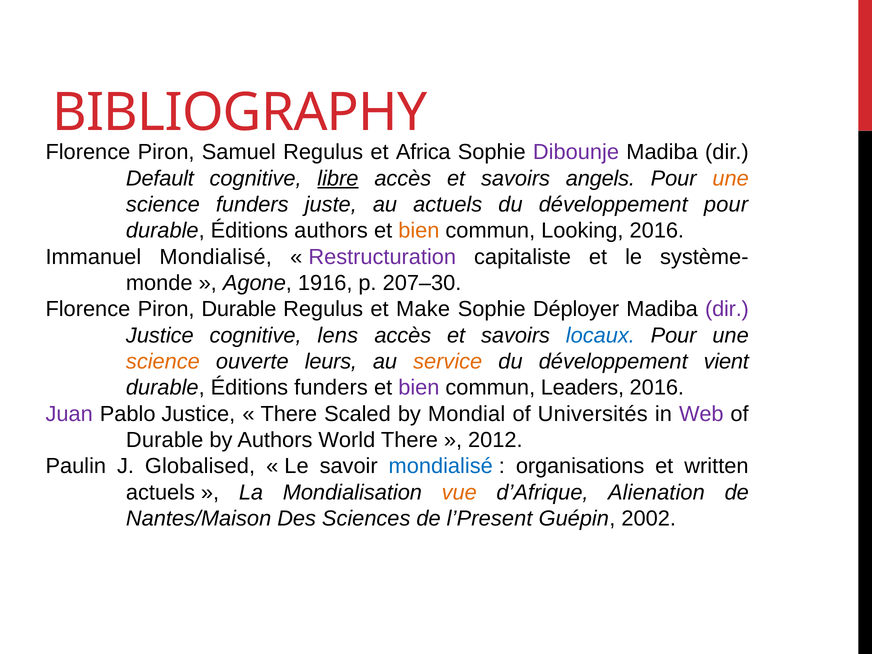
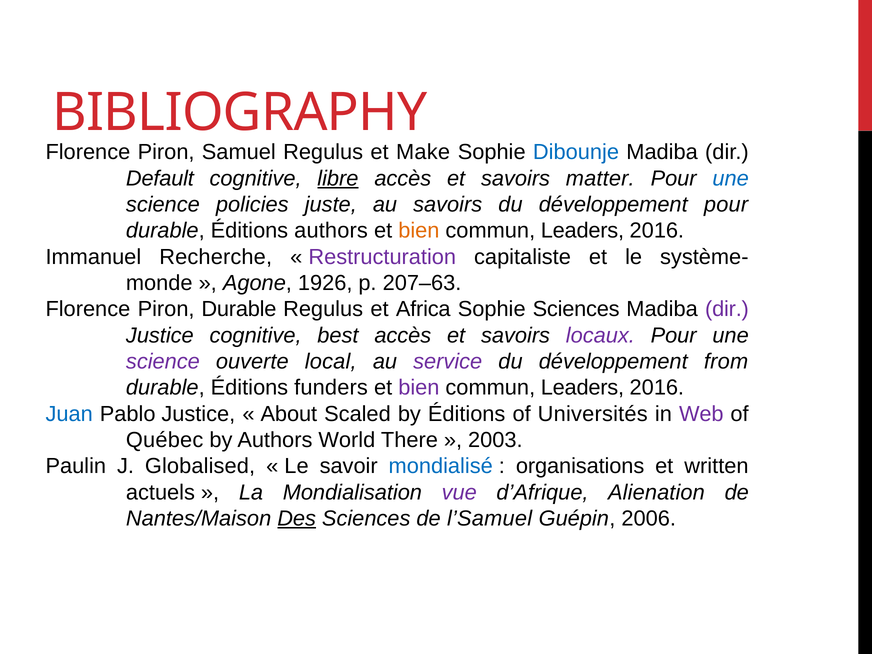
Africa: Africa -> Make (423, 152)
Dibounje colour: purple -> blue (576, 152)
angels: angels -> matter (600, 178)
une colour: orange -> blue (731, 178)
science funders: funders -> policies (252, 205)
au actuels: actuels -> savoirs (448, 205)
Looking: Looking -> Leaders (582, 231)
Immanuel Mondialisé: Mondialisé -> Recherche (216, 257)
1916: 1916 -> 1926 (325, 283)
207–30: 207–30 -> 207–63 (422, 283)
Make: Make -> Africa (423, 309)
Sophie Déployer: Déployer -> Sciences (576, 309)
lens: lens -> best (338, 335)
locaux colour: blue -> purple (600, 335)
science colour: orange -> purple (163, 362)
leurs: leurs -> local (331, 362)
service colour: orange -> purple (448, 362)
vient: vient -> from (726, 362)
Juan colour: purple -> blue (69, 414)
There: There -> About (289, 414)
by Mondial: Mondial -> Éditions (467, 414)
Durable: Durable -> Québec (165, 440)
2012: 2012 -> 2003 (495, 440)
vue colour: orange -> purple (459, 492)
Des underline: none -> present (297, 518)
l’Present: l’Present -> l’Samuel (490, 518)
2002: 2002 -> 2006 (649, 518)
